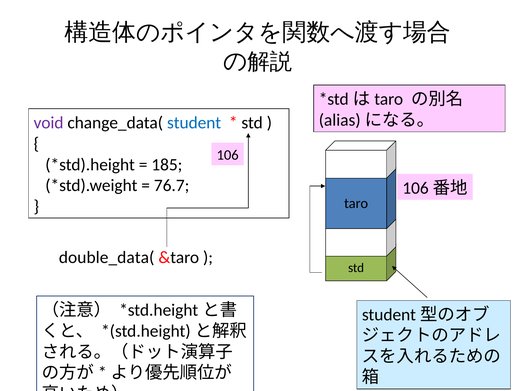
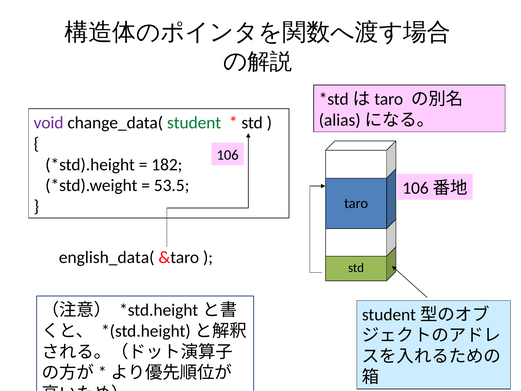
student colour: blue -> green (194, 123)
185: 185 -> 182 (167, 164)
76.7: 76.7 -> 53.5 (172, 185)
double_data(: double_data( -> english_data( (107, 257)
